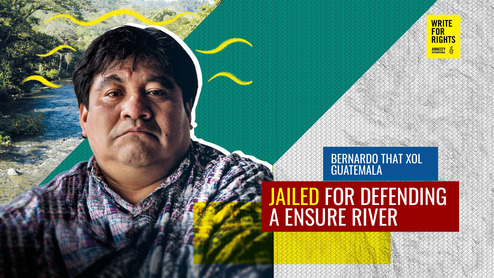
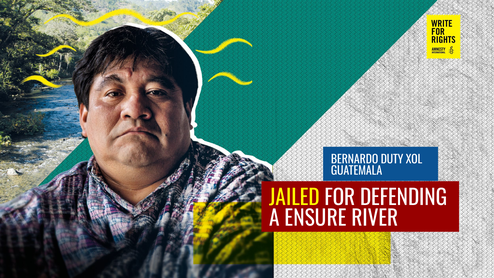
THAT: THAT -> DUTY (392, 160)
